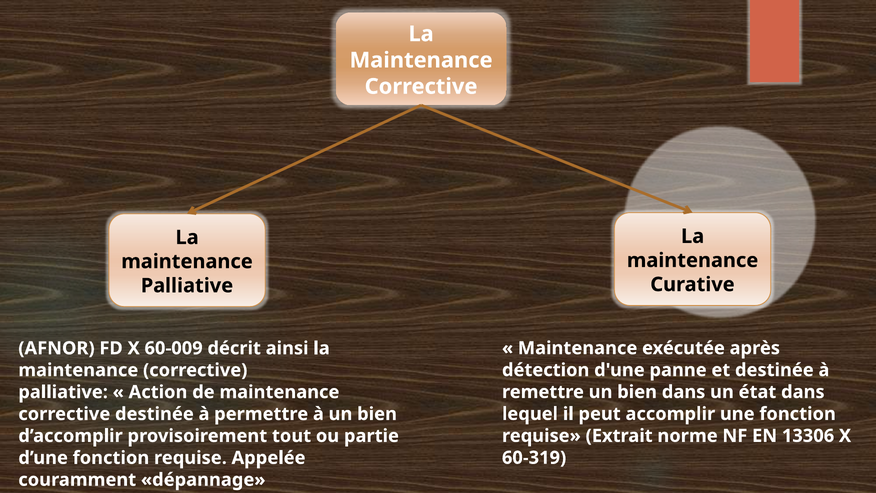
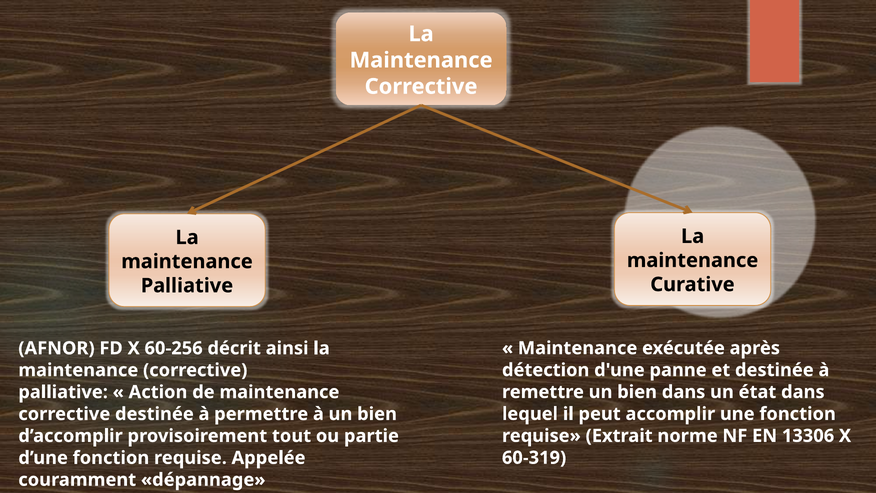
60-009: 60-009 -> 60-256 (174, 348)
